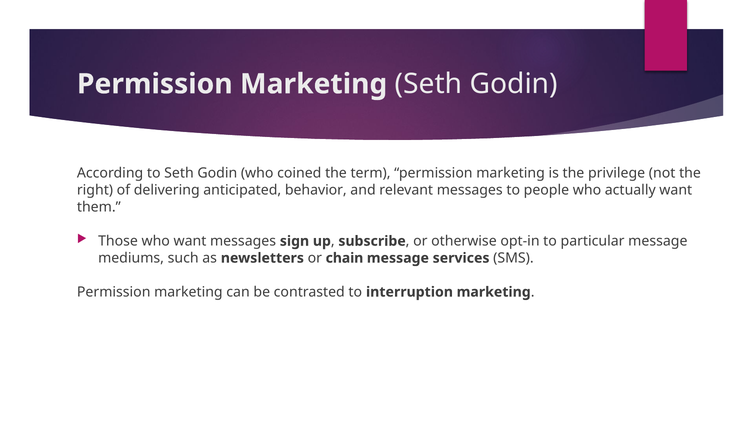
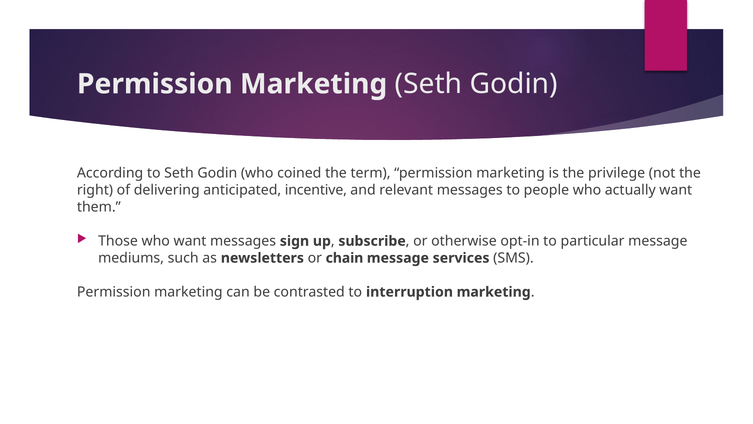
behavior: behavior -> incentive (316, 190)
